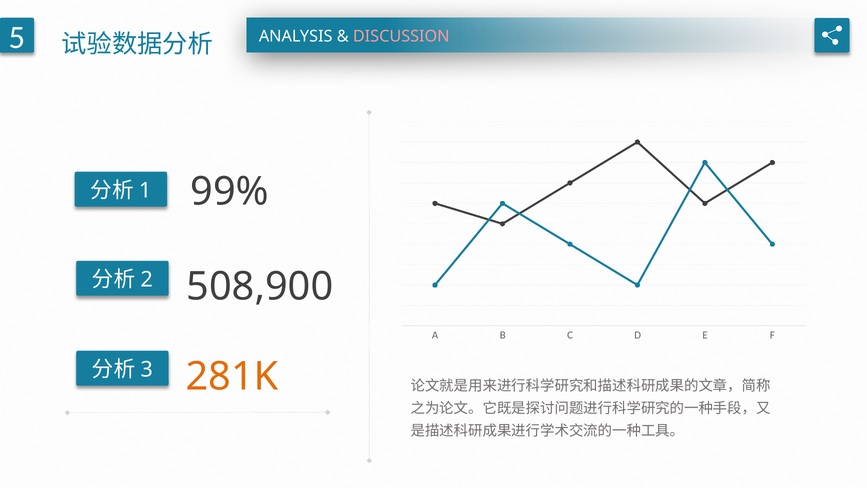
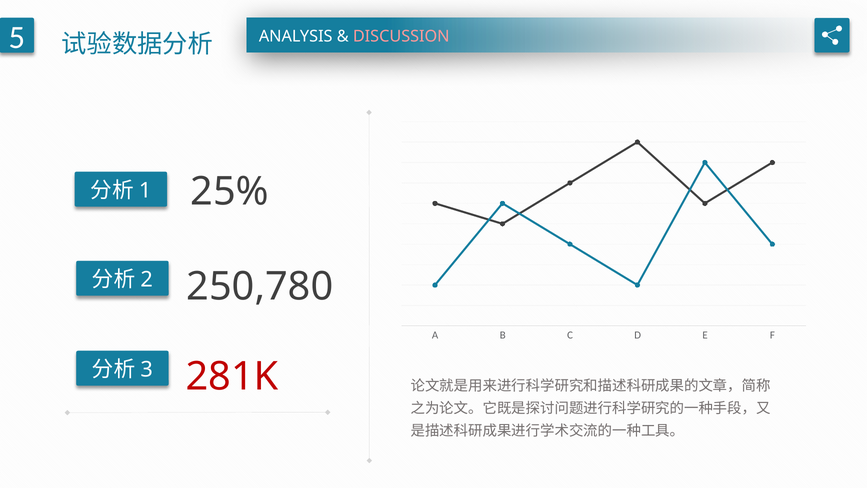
99%: 99% -> 25% (230, 192)
508,900: 508,900 -> 250,780 (260, 287)
281K colour: orange -> red (232, 377)
